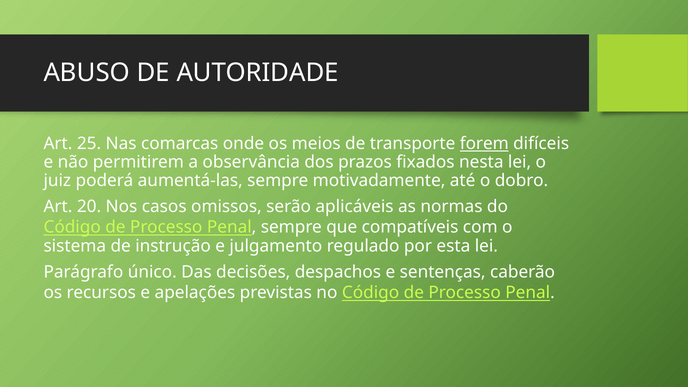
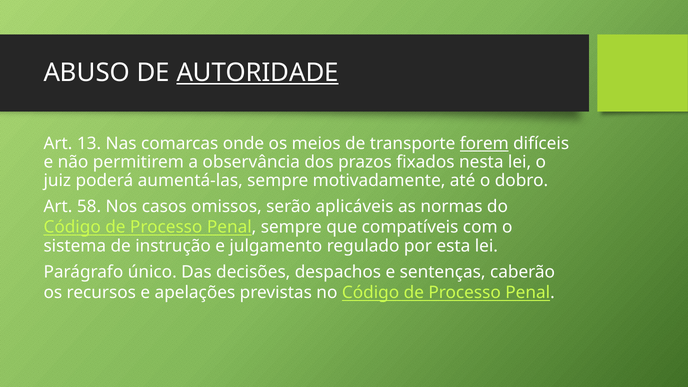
AUTORIDADE underline: none -> present (258, 73)
25: 25 -> 13 (89, 144)
20: 20 -> 58 (89, 207)
